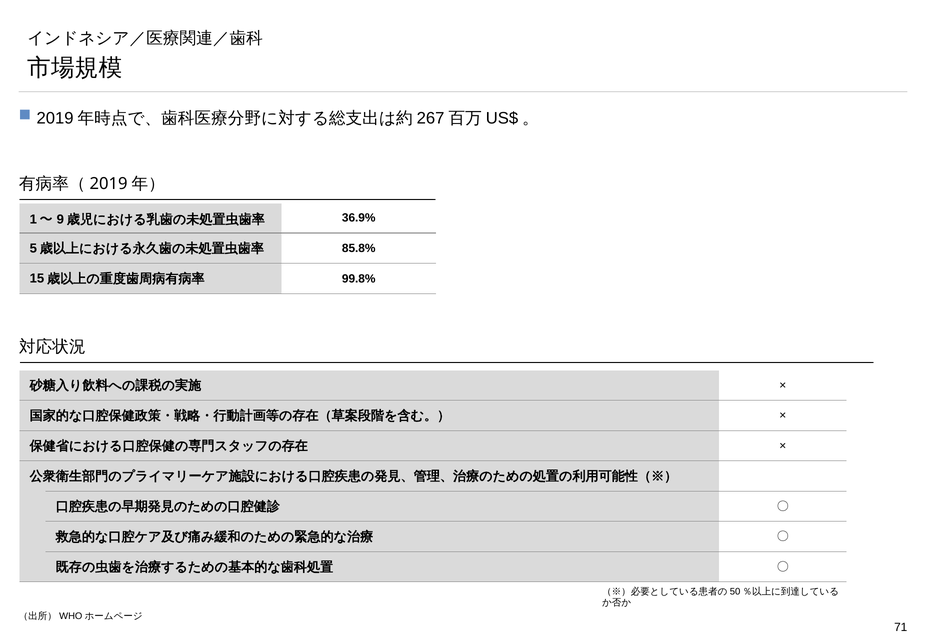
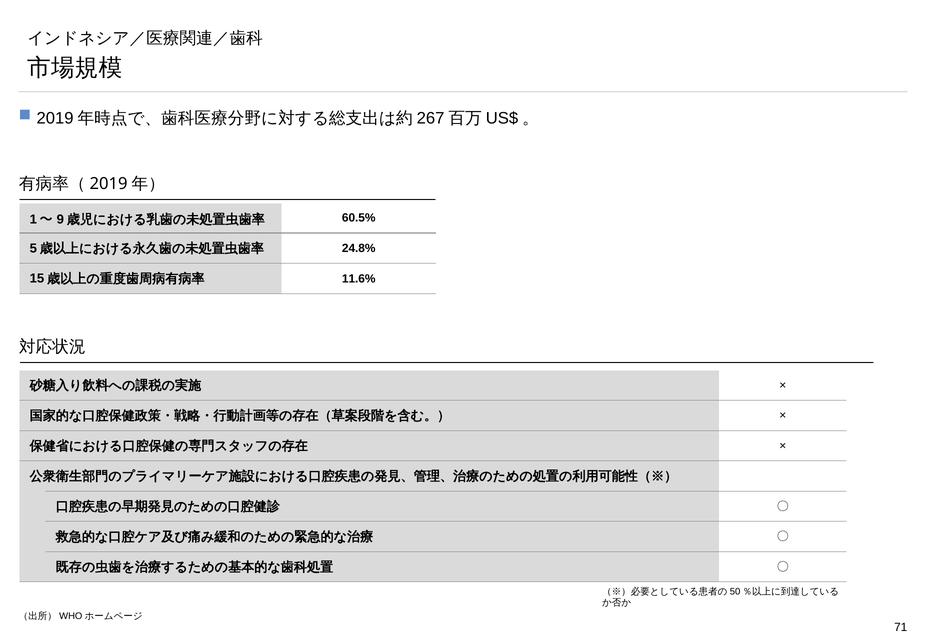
36.9%: 36.9% -> 60.5% (359, 218)
85.8%: 85.8% -> 24.8% (359, 248)
99.8%: 99.8% -> 11.6% (359, 279)
